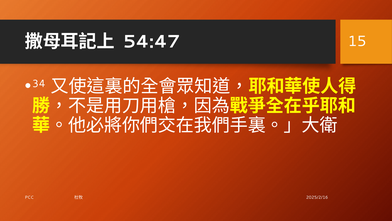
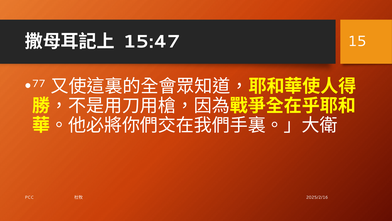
54:47: 54:47 -> 15:47 (152, 41)
34: 34 -> 77 (39, 83)
